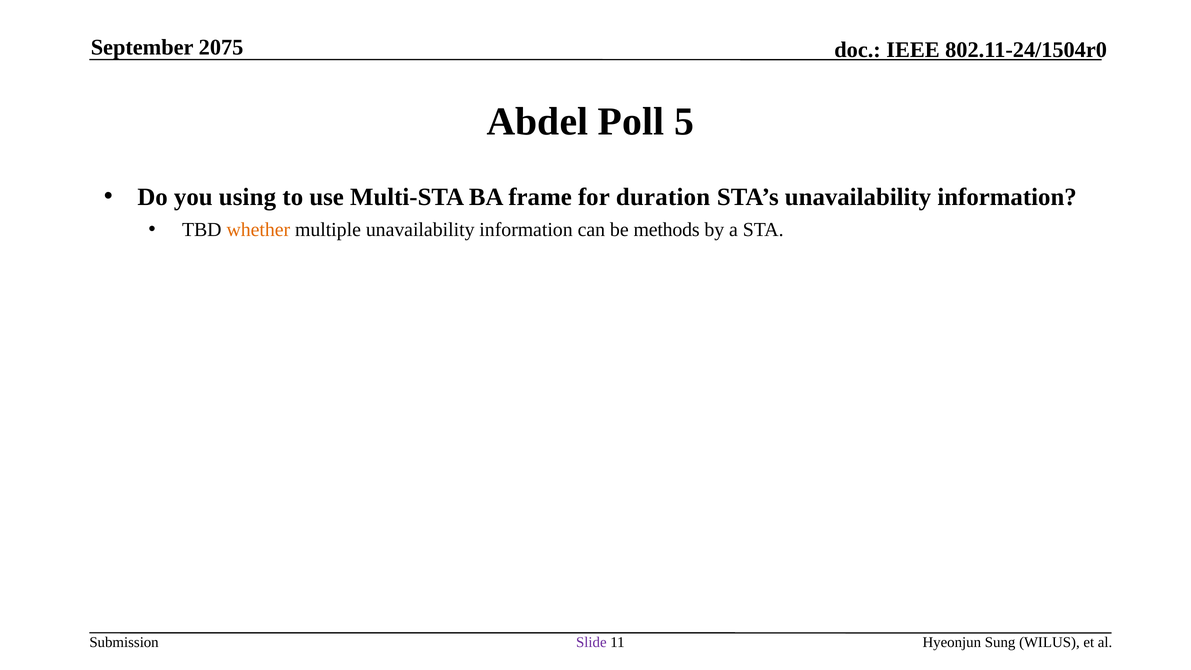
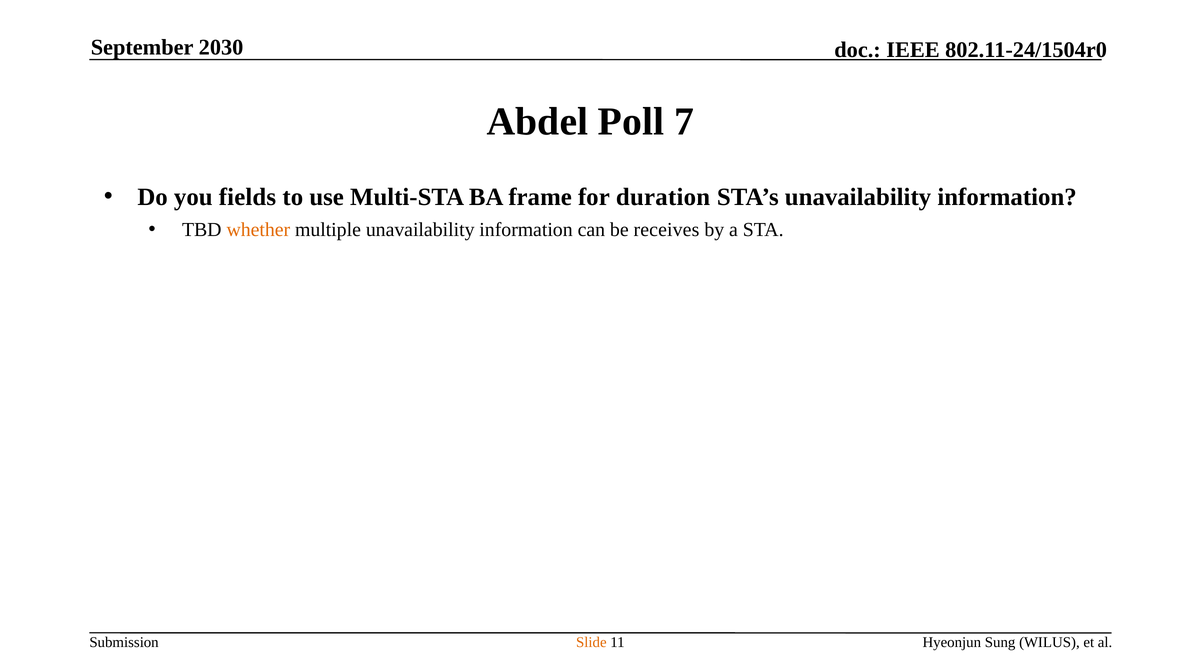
2075: 2075 -> 2030 (221, 47)
5: 5 -> 7 (684, 122)
using: using -> fields (247, 197)
methods: methods -> receives (666, 230)
Slide colour: purple -> orange (591, 643)
